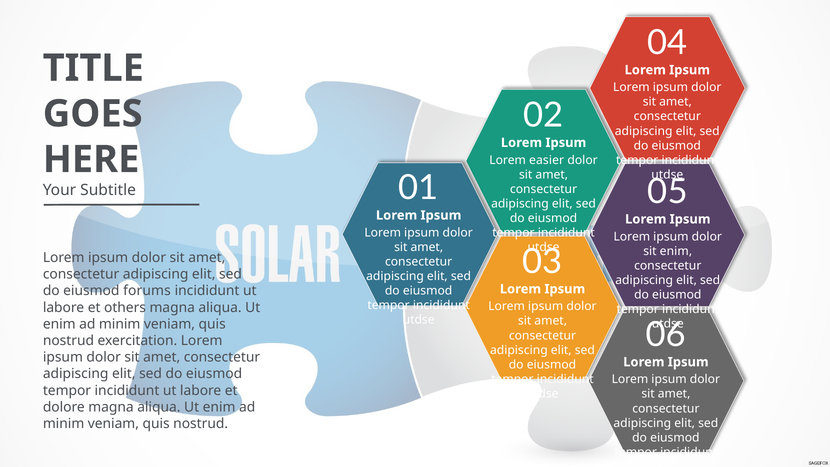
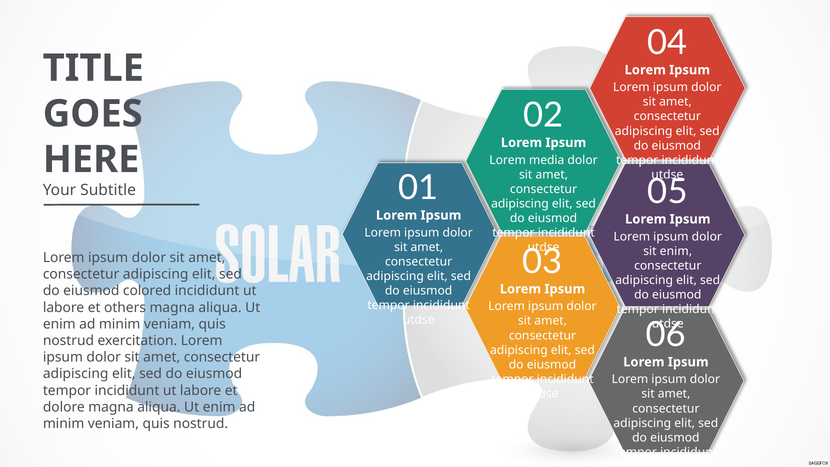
easier: easier -> media (547, 160)
forums: forums -> colored (147, 291)
